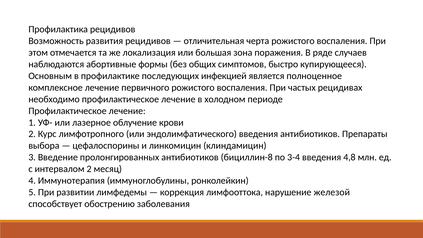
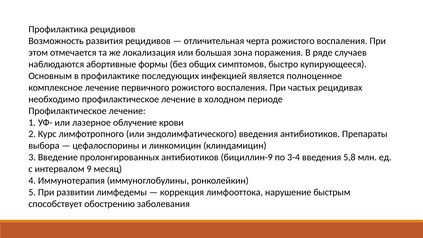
бициллин-8: бициллин-8 -> бициллин-9 (247, 157)
4,8: 4,8 -> 5,8 (349, 157)
интервалом 2: 2 -> 9 (89, 169)
железой: железой -> быстрым (332, 192)
